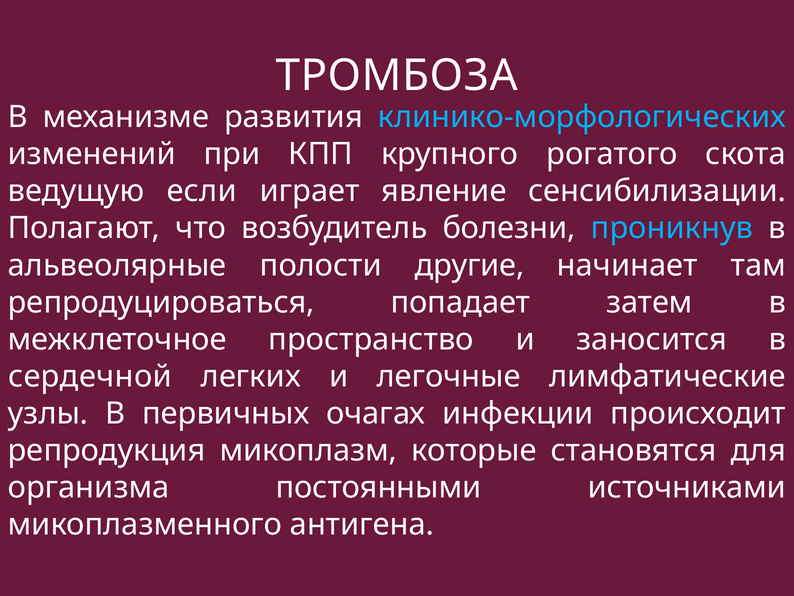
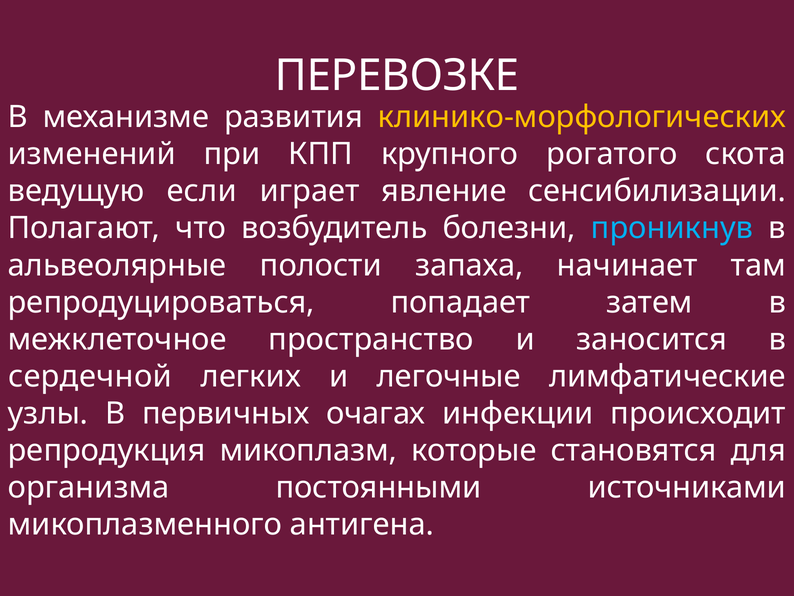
ТРОМБОЗА: ТРОМБОЗА -> ПЕРЕВОЗКЕ (397, 76)
клинико-морфологических colour: light blue -> yellow (582, 117)
другие: другие -> запаха (470, 265)
